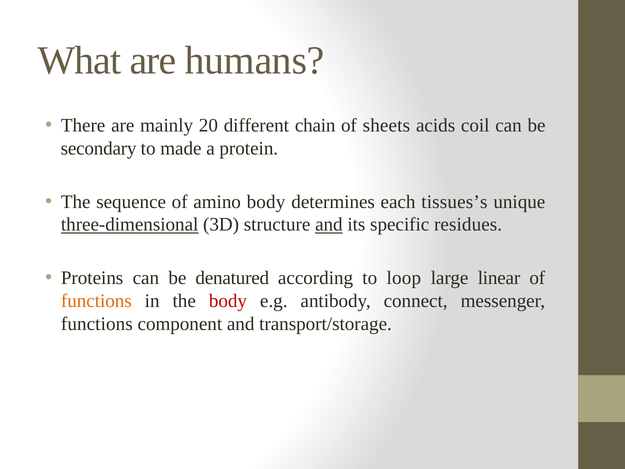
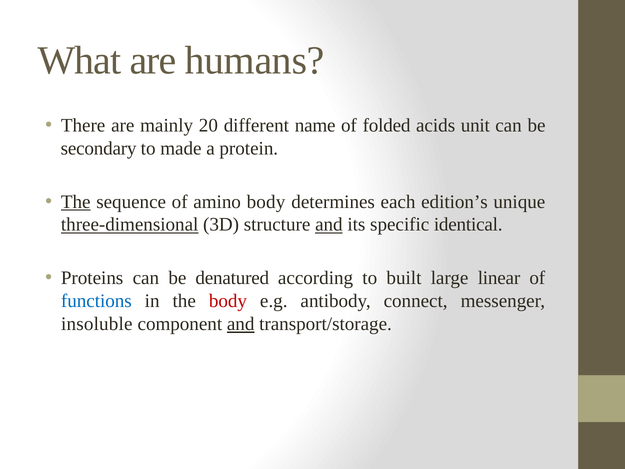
chain: chain -> name (315, 125)
sheets: sheets -> folded (387, 125)
coil: coil -> unit (475, 125)
The underline: none -> present (76, 202)
tissues’s: tissues’s -> edition’s (454, 202)
residues: residues -> identical (468, 225)
loop: loop -> built (404, 278)
functions colour: orange -> blue (96, 301)
functions: functions -> insoluble (97, 324)
and underline: none -> present (241, 324)
